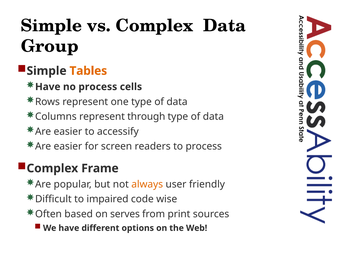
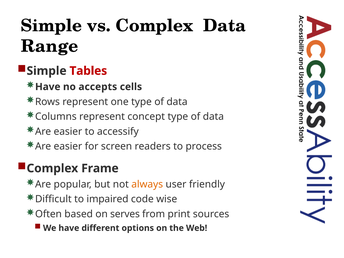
Group: Group -> Range (50, 46)
Tables colour: orange -> red (88, 71)
no process: process -> accepts (98, 87)
through: through -> concept (146, 117)
